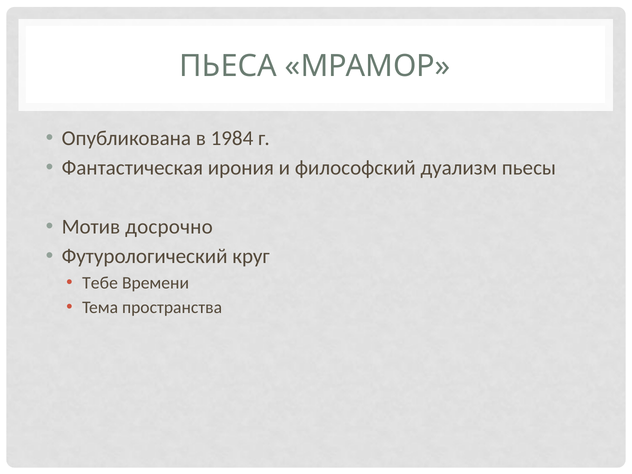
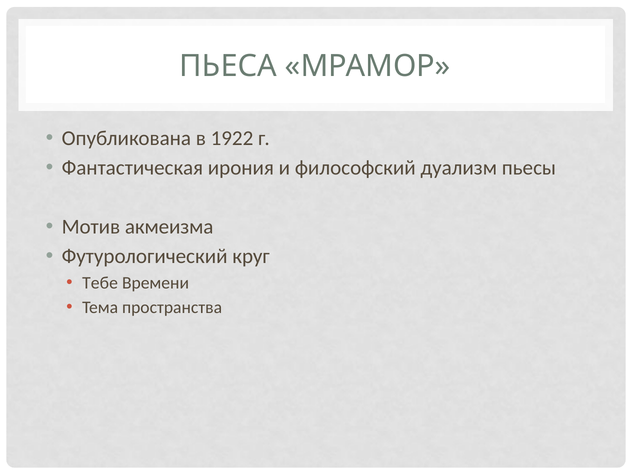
1984: 1984 -> 1922 (232, 138)
досрочно: досрочно -> акмеизма (169, 227)
